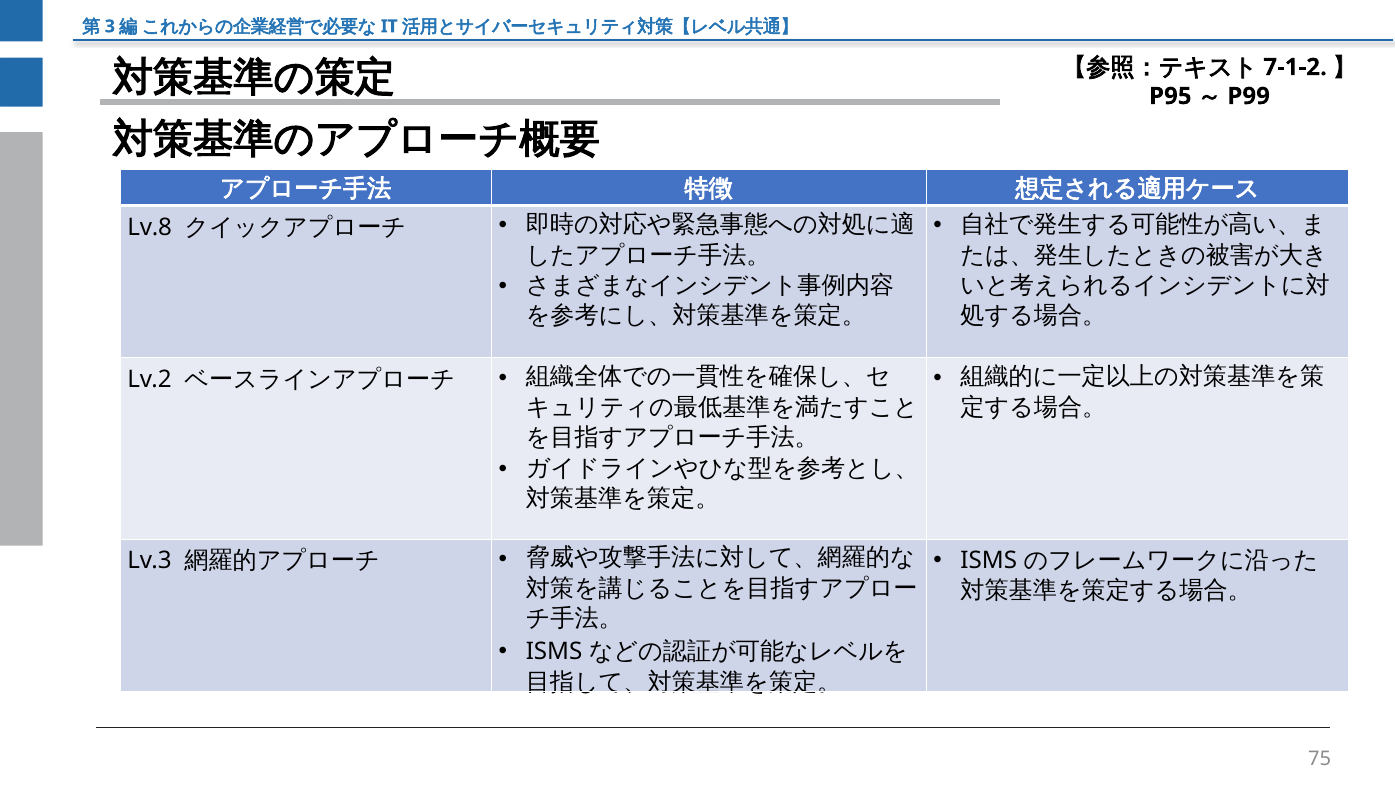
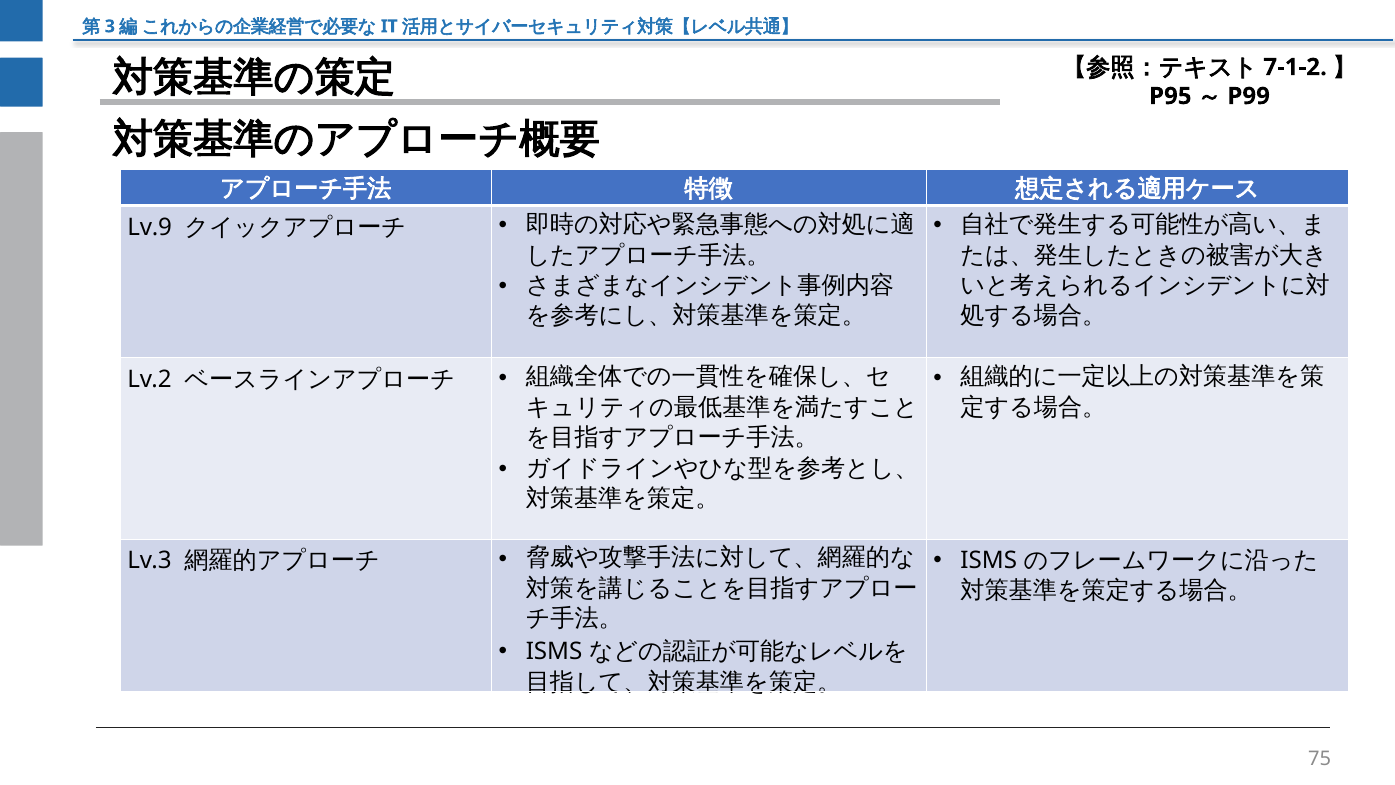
Lv.8: Lv.8 -> Lv.9 (150, 227)
